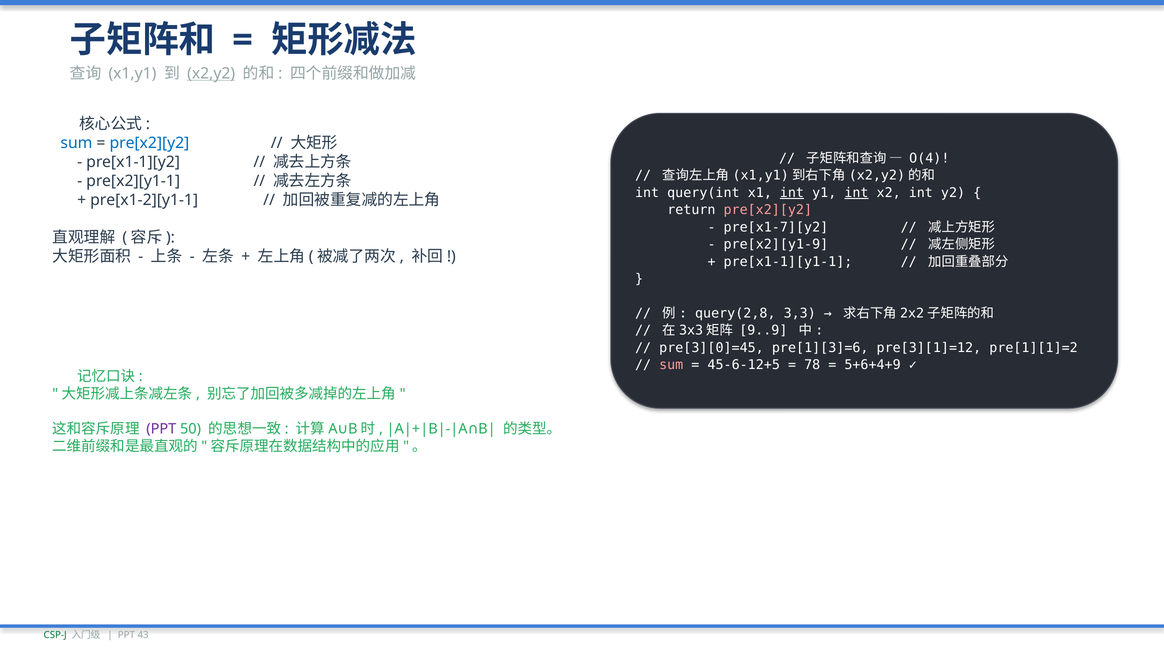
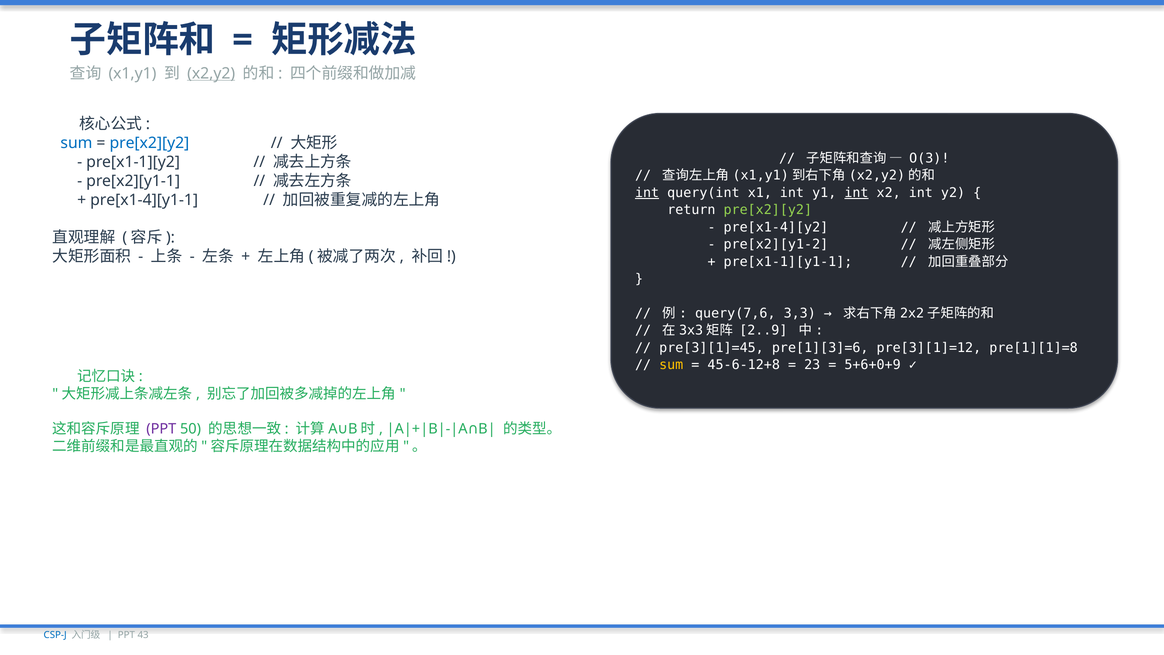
O(4: O(4 -> O(3 (929, 158)
int underline: none -> present (647, 193)
int underline: present -> none (792, 193)
pre[x1-2][y1-1: pre[x1-2][y1-1 -> pre[x1-4][y1-1 (144, 200)
pre[x2][y2 colour: pink -> light green (768, 210)
pre[x1-7][y2: pre[x1-7][y2 -> pre[x1-4][y2 (776, 227)
pre[x2][y1-9: pre[x2][y1-9 -> pre[x2][y1-2 (776, 244)
query(2,8: query(2,8 -> query(7,6 (735, 313)
9..9: 9..9 -> 2..9 (763, 330)
pre[3][0]=45: pre[3][0]=45 -> pre[3][1]=45 (712, 348)
pre[1][1]=2: pre[1][1]=2 -> pre[1][1]=8 (1034, 348)
sum colour: pink -> yellow (671, 365)
45-6-12+5: 45-6-12+5 -> 45-6-12+8 (744, 365)
78: 78 -> 23 (812, 365)
5+6+4+9: 5+6+4+9 -> 5+6+0+9 (873, 365)
CSP-J colour: green -> blue (55, 635)
